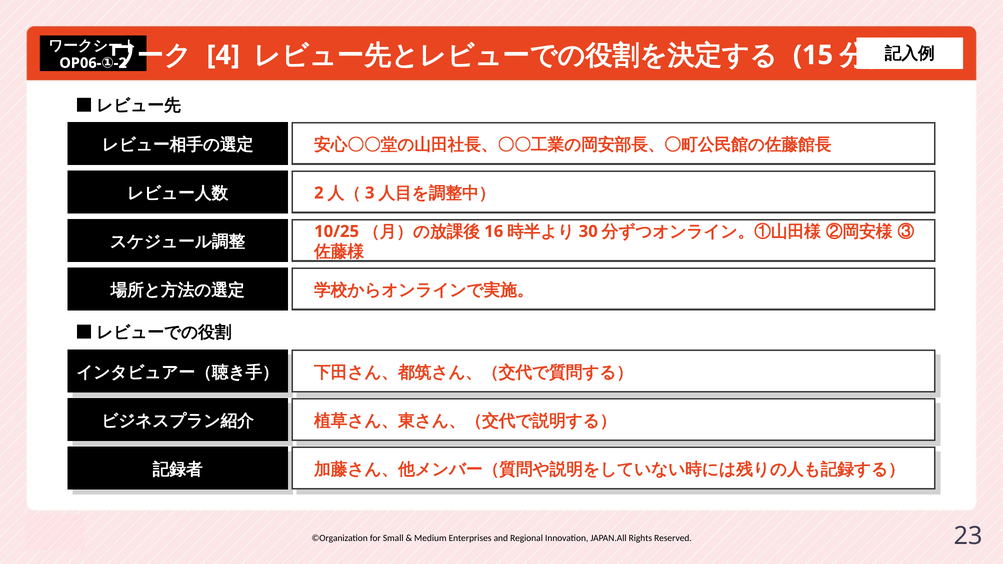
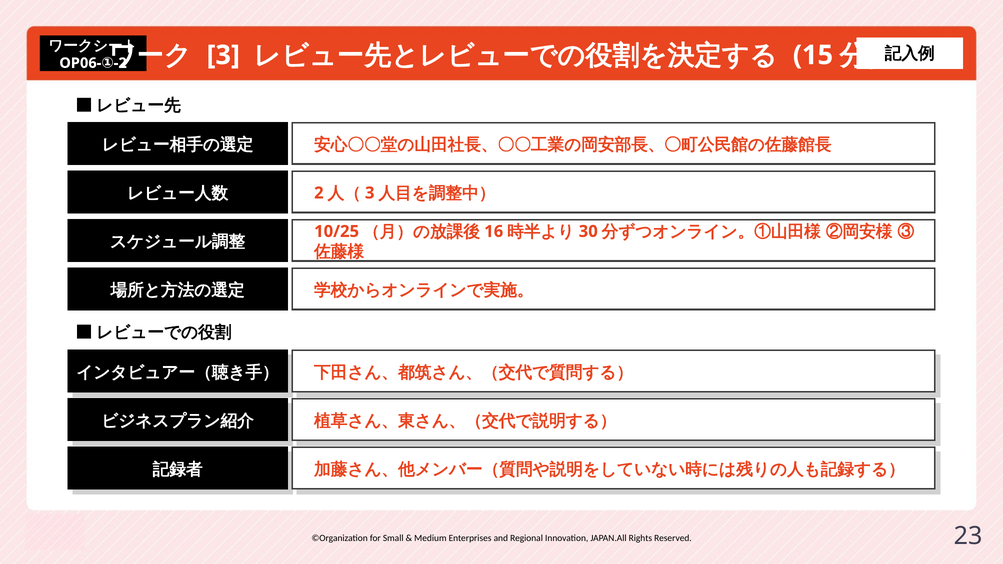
4: 4 -> 3 (223, 55)
